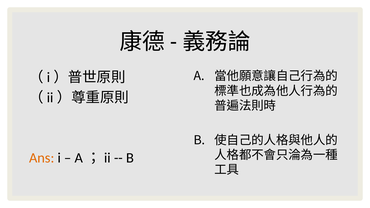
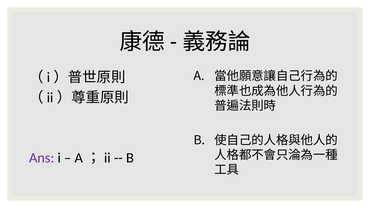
Ans colour: orange -> purple (42, 158)
